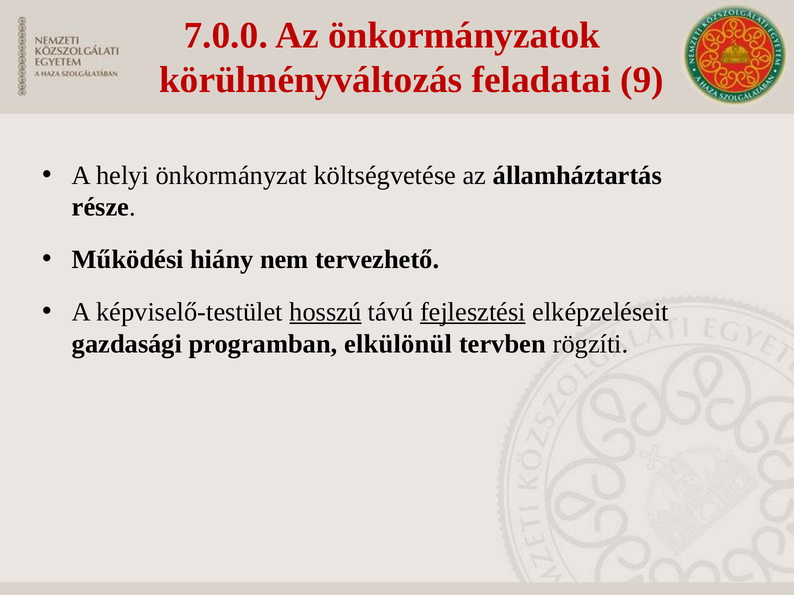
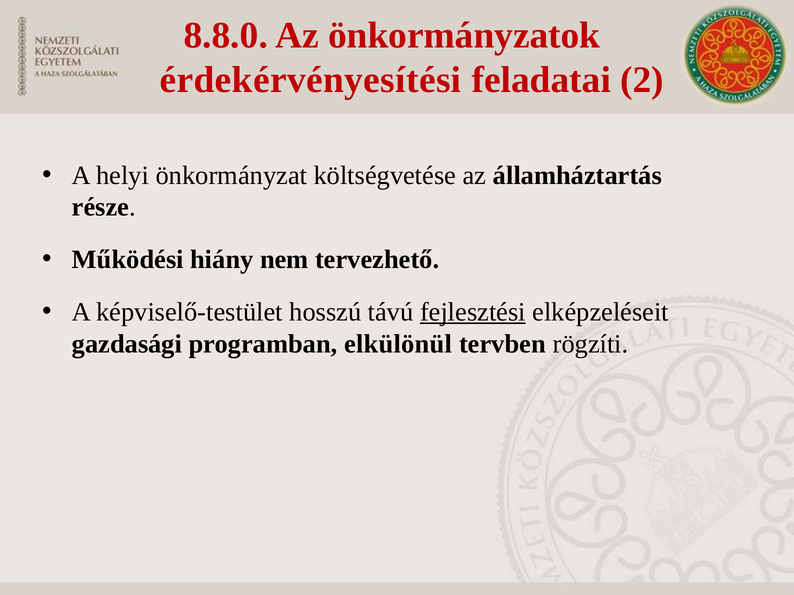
7.0.0: 7.0.0 -> 8.8.0 (226, 35)
körülményváltozás: körülményváltozás -> érdekérvényesítési (311, 80)
9: 9 -> 2 (642, 80)
hosszú underline: present -> none (325, 312)
